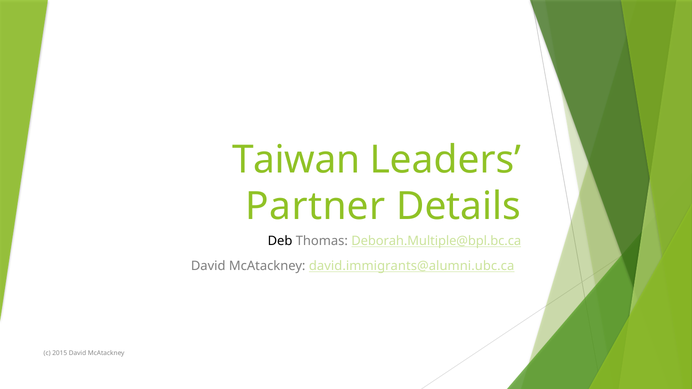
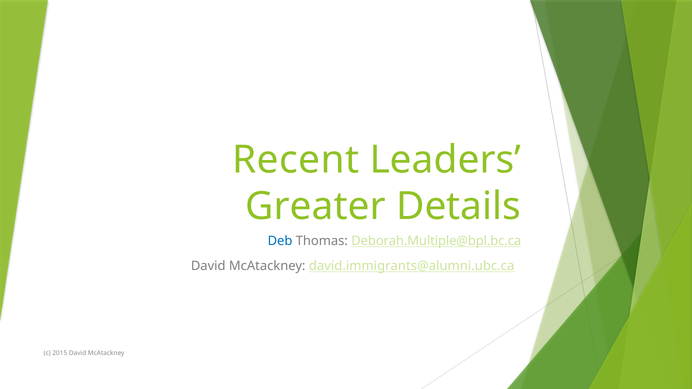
Taiwan: Taiwan -> Recent (296, 160)
Partner: Partner -> Greater (316, 207)
Deb colour: black -> blue (280, 241)
